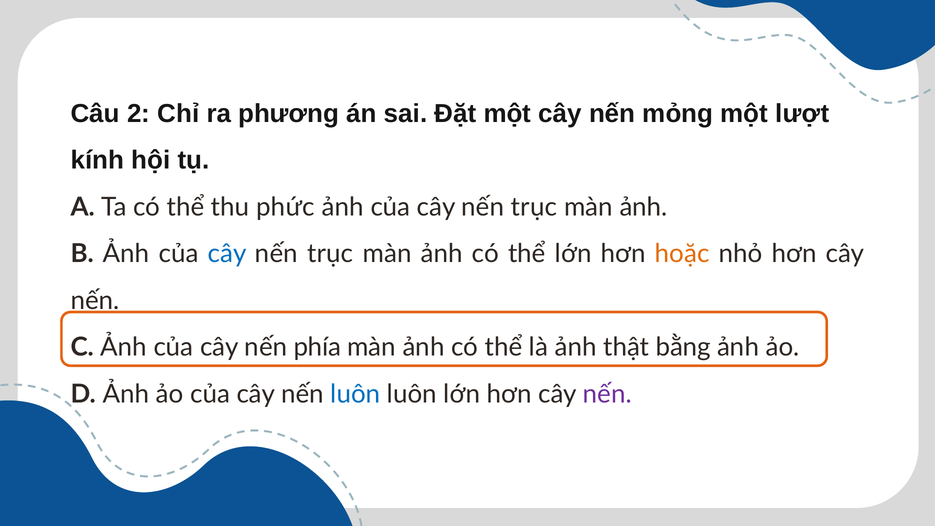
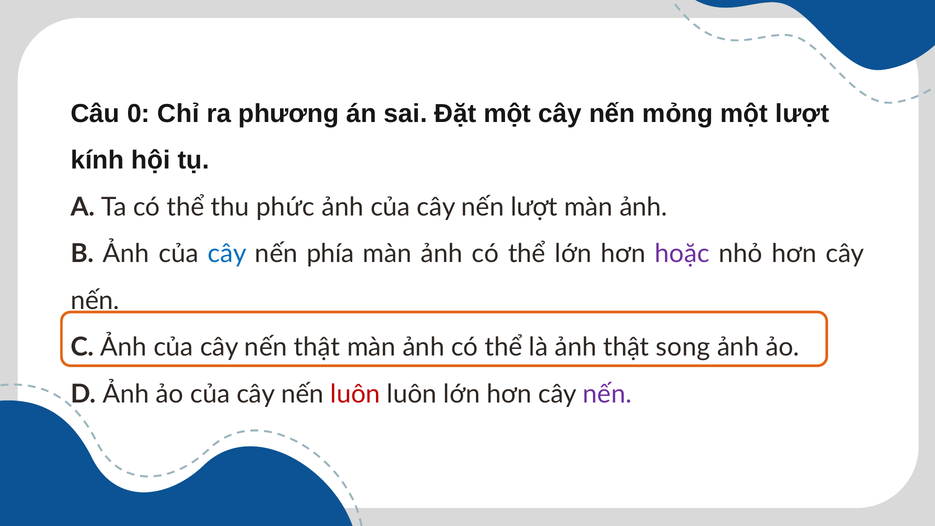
2: 2 -> 0 (139, 113)
trục: trục -> lượt (534, 207)
trục: trục -> phía (330, 254)
hoặc colour: orange -> purple (682, 254)
nến phía: phía -> thật (317, 347)
bằng: bằng -> song (683, 347)
luôn colour: blue -> red (355, 394)
